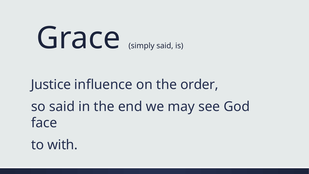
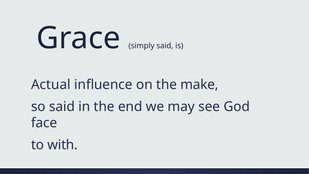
Justice: Justice -> Actual (51, 85)
order: order -> make (199, 85)
